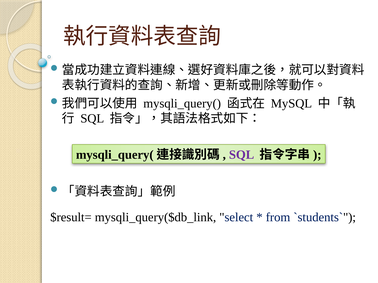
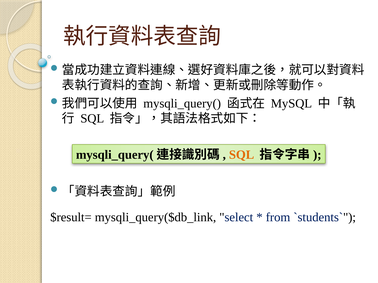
SQL colour: purple -> orange (242, 155)
